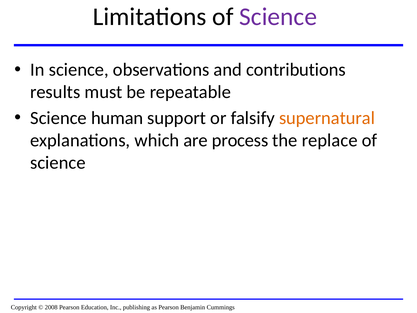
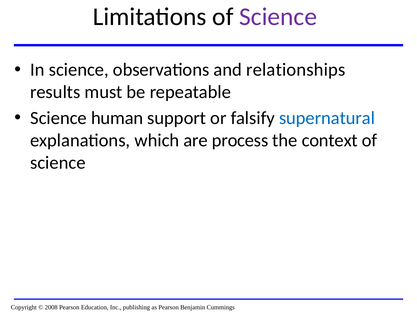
contributions: contributions -> relationships (296, 70)
supernatural colour: orange -> blue (327, 118)
replace: replace -> context (330, 140)
